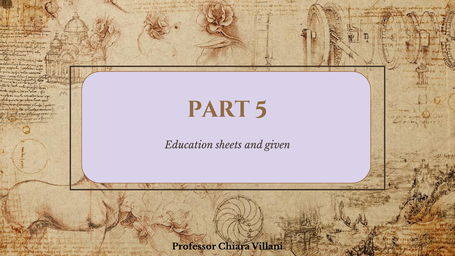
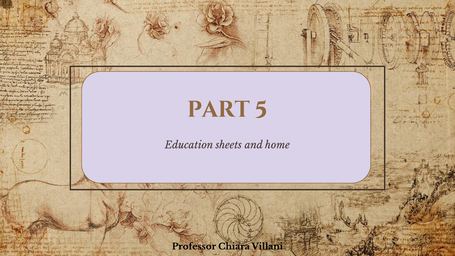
given: given -> home (277, 145)
